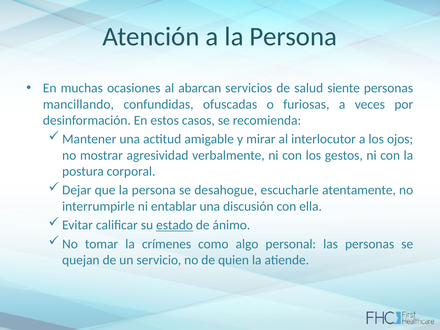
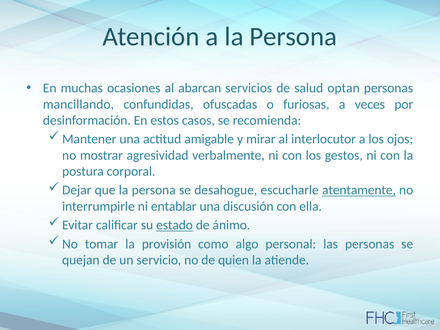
siente: siente -> optan (344, 88)
atentamente underline: none -> present (359, 190)
crímenes: crímenes -> provisión (167, 244)
